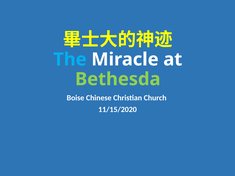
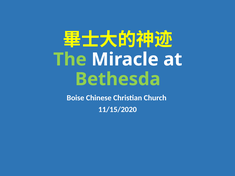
The colour: light blue -> light green (70, 60)
